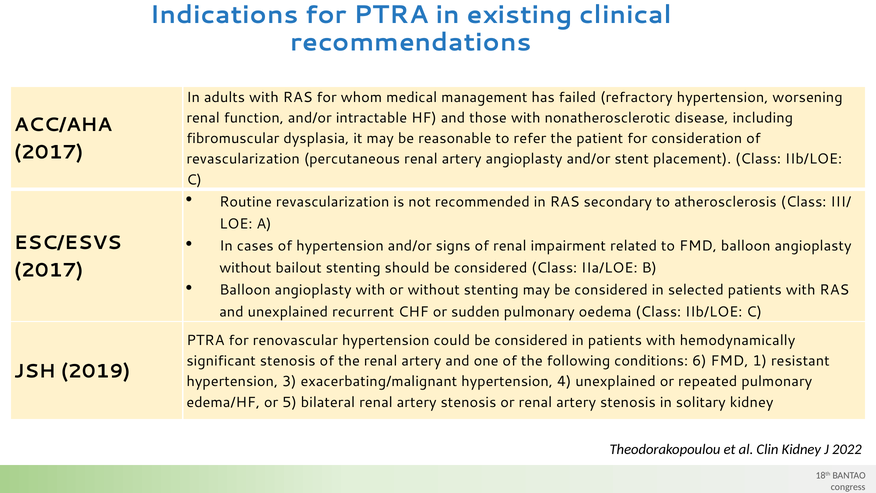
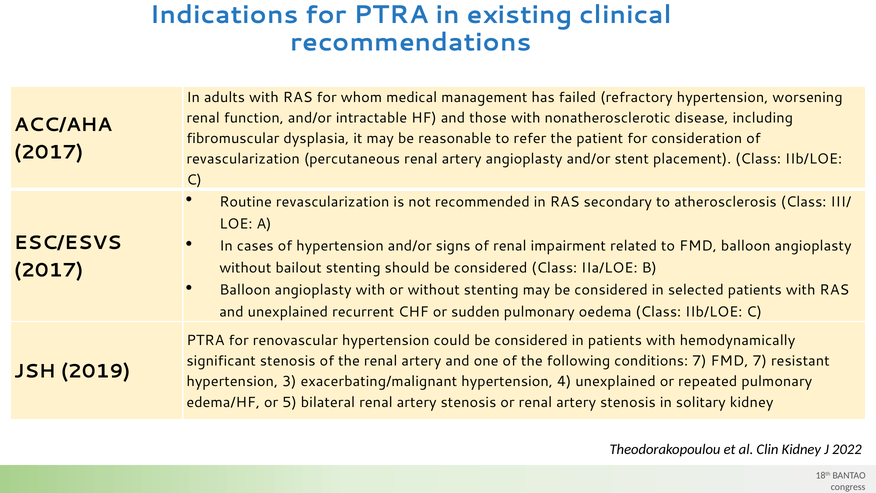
conditions 6: 6 -> 7 (699, 361)
FMD 1: 1 -> 7 (760, 361)
